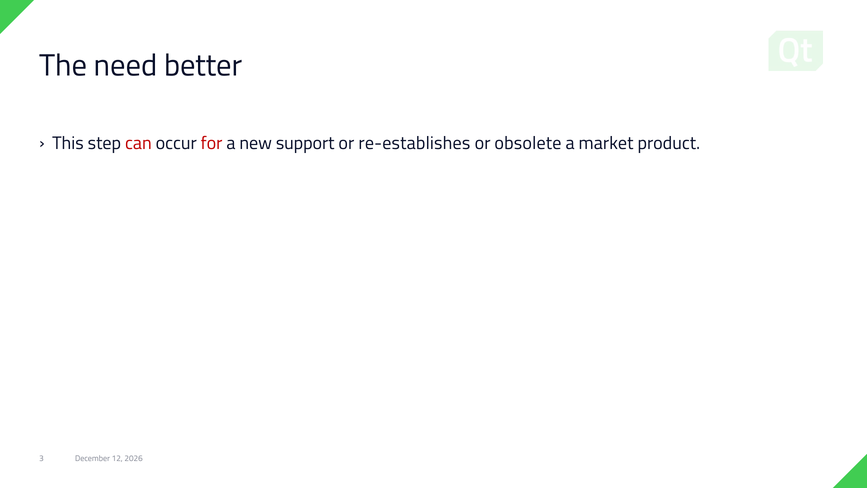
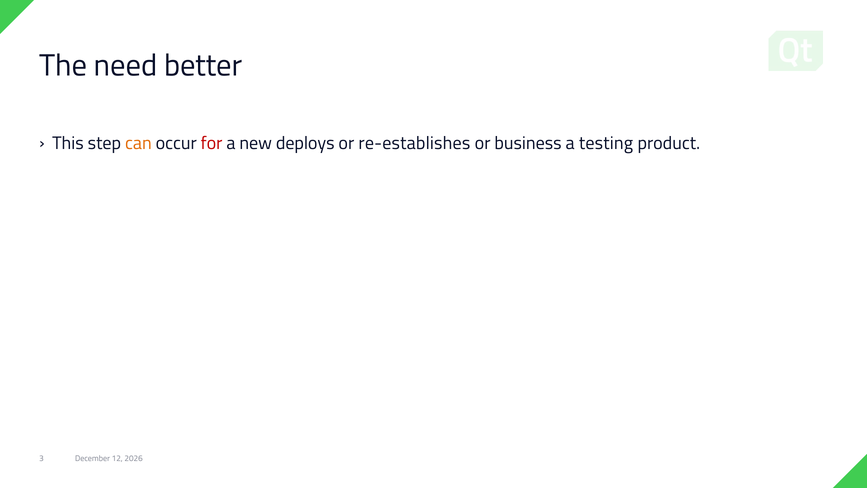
can colour: red -> orange (138, 143)
support: support -> deploys (305, 143)
obsolete: obsolete -> business (528, 143)
market: market -> testing (606, 143)
